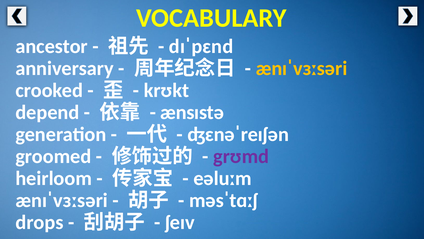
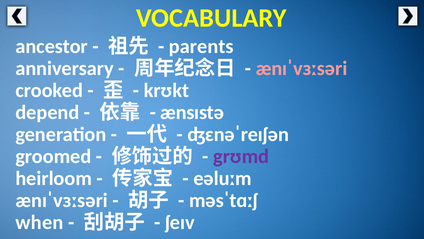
dɪˈpɛnd: dɪˈpɛnd -> parents (201, 46)
ænɪˈvɜːsəri colour: yellow -> pink (302, 68)
drops: drops -> when (39, 222)
